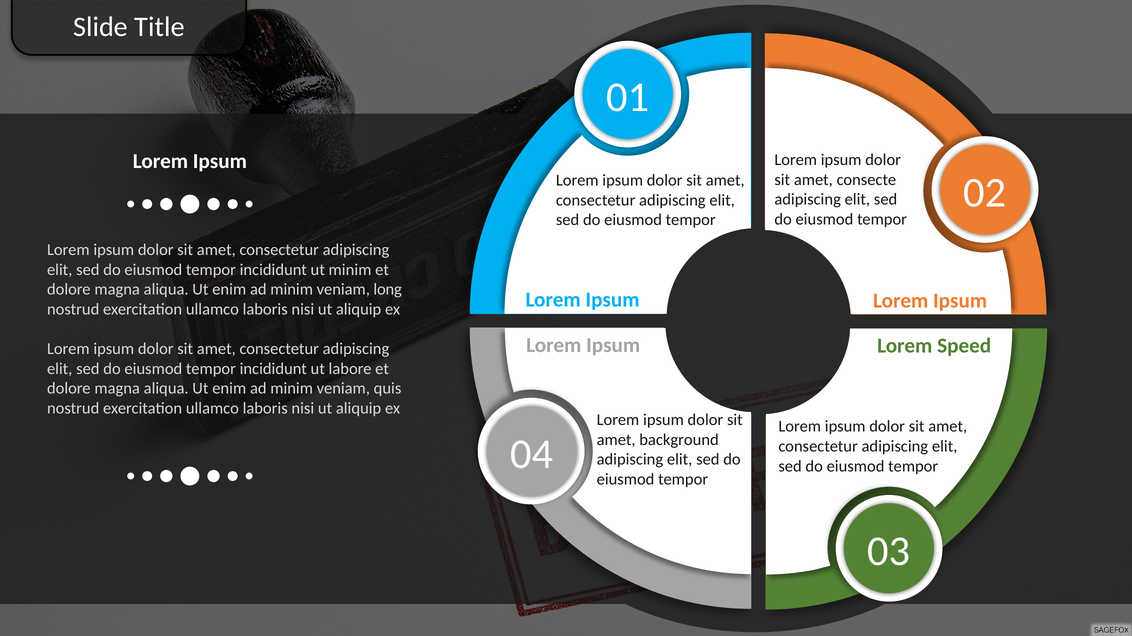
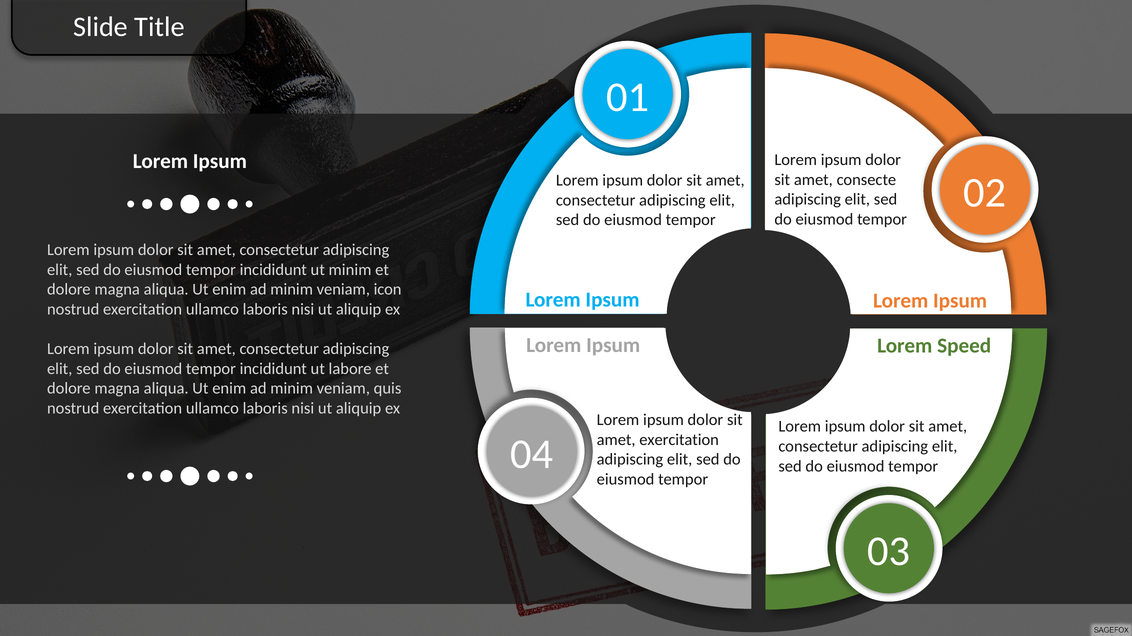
long: long -> icon (388, 290)
amet background: background -> exercitation (679, 440)
